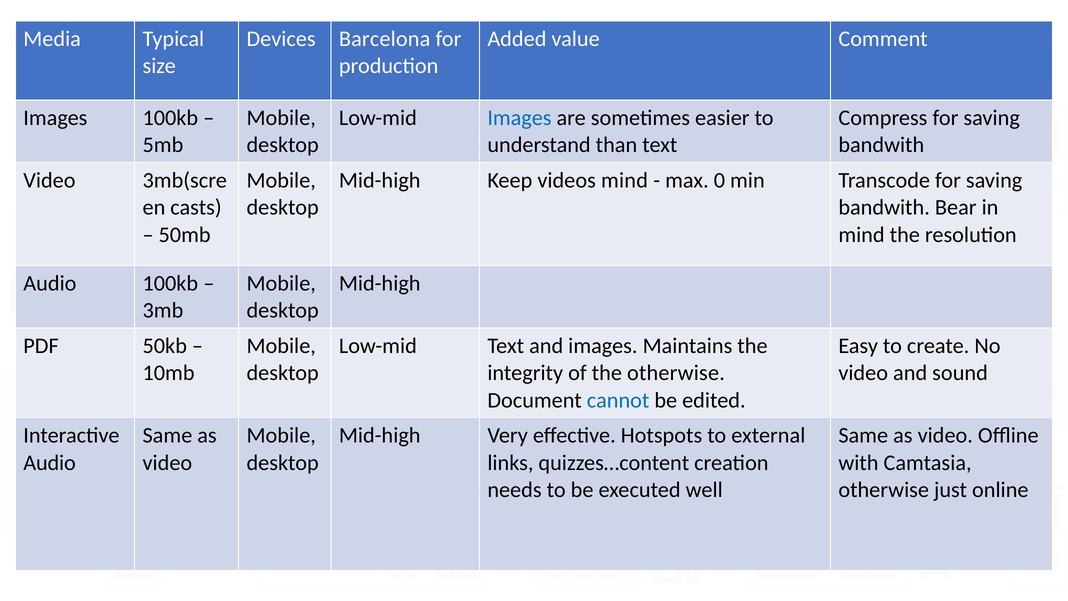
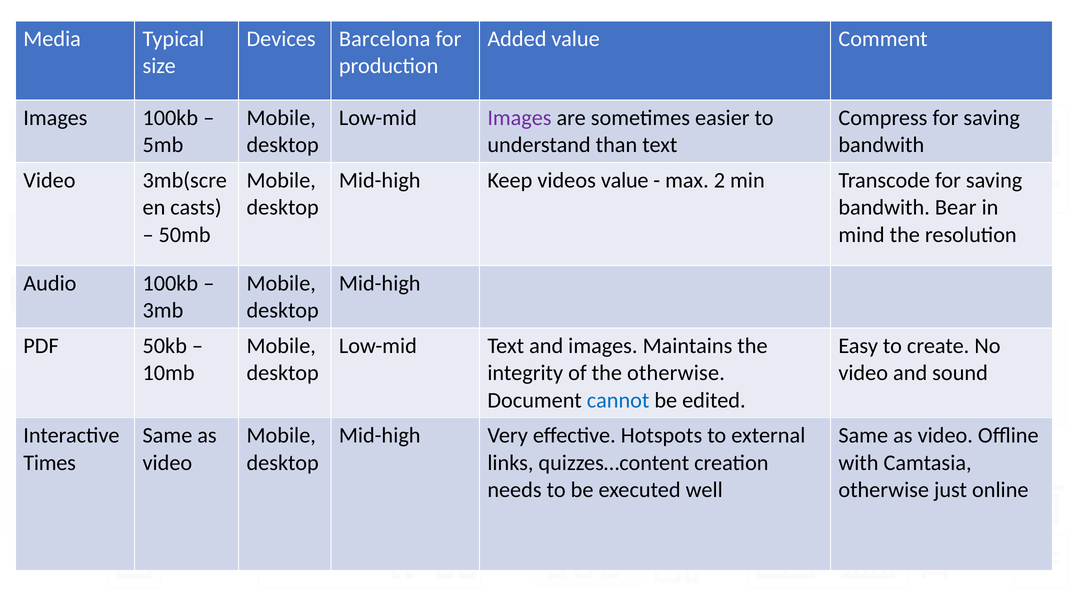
Images colour: blue -> purple (519, 118)
videos mind: mind -> value (625, 180)
0: 0 -> 2 (719, 180)
Audio: Audio -> Times (50, 463)
